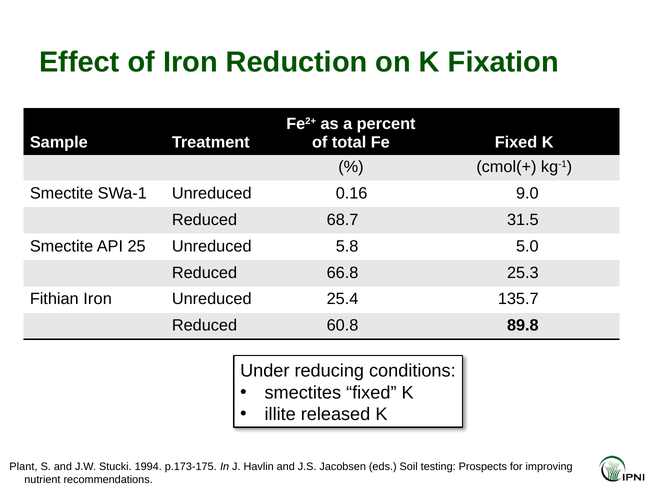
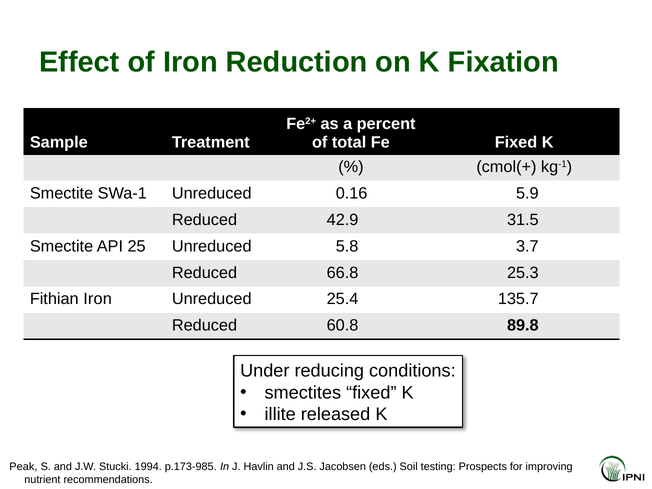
9.0: 9.0 -> 5.9 (527, 193)
68.7: 68.7 -> 42.9 (343, 220)
5.0: 5.0 -> 3.7 (527, 246)
Plant: Plant -> Peak (23, 467)
p.173-175: p.173-175 -> p.173-985 (191, 467)
